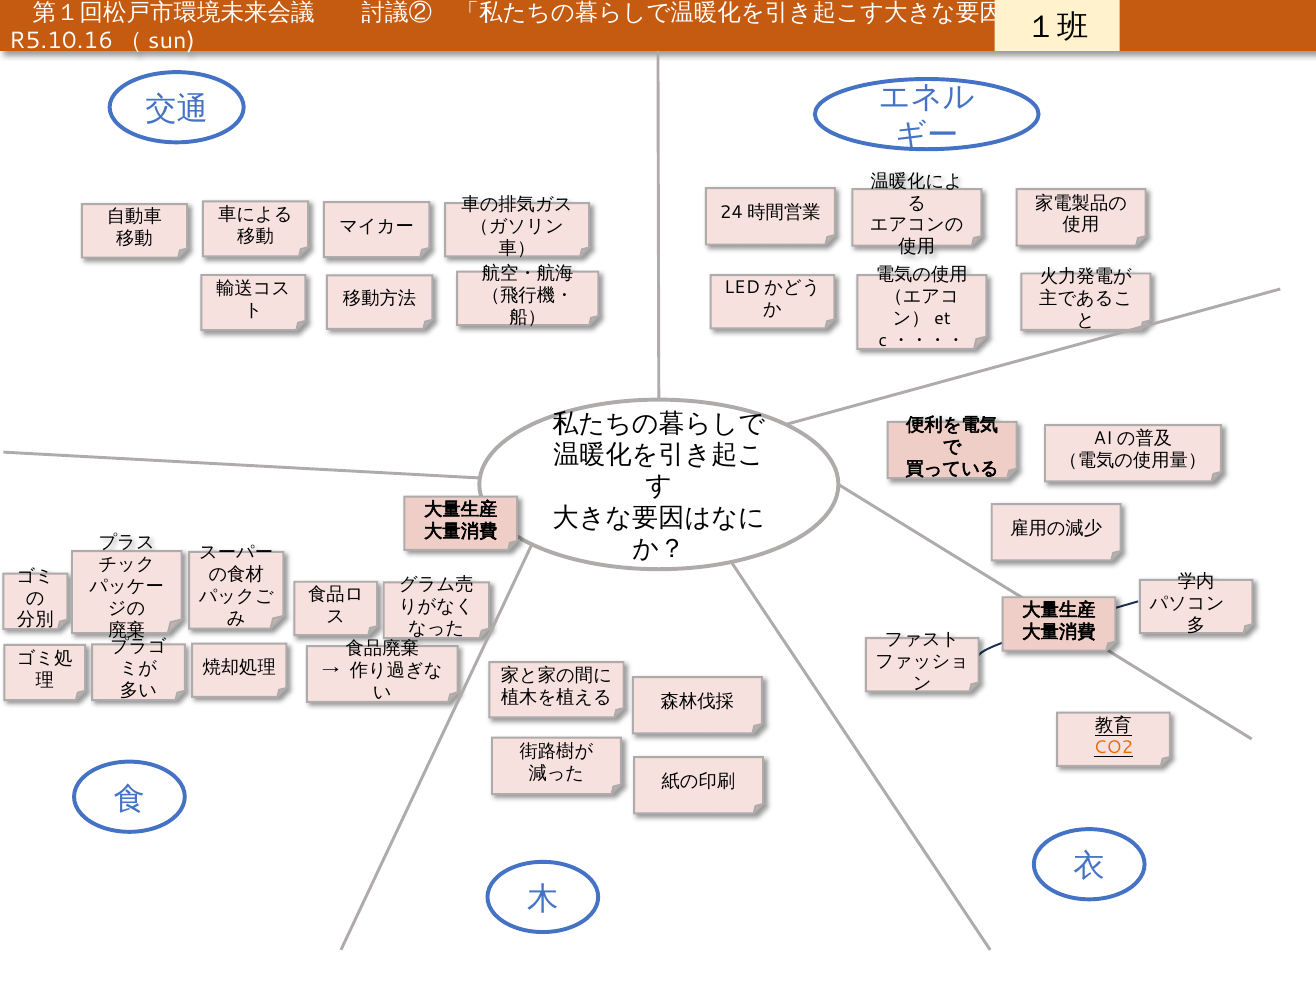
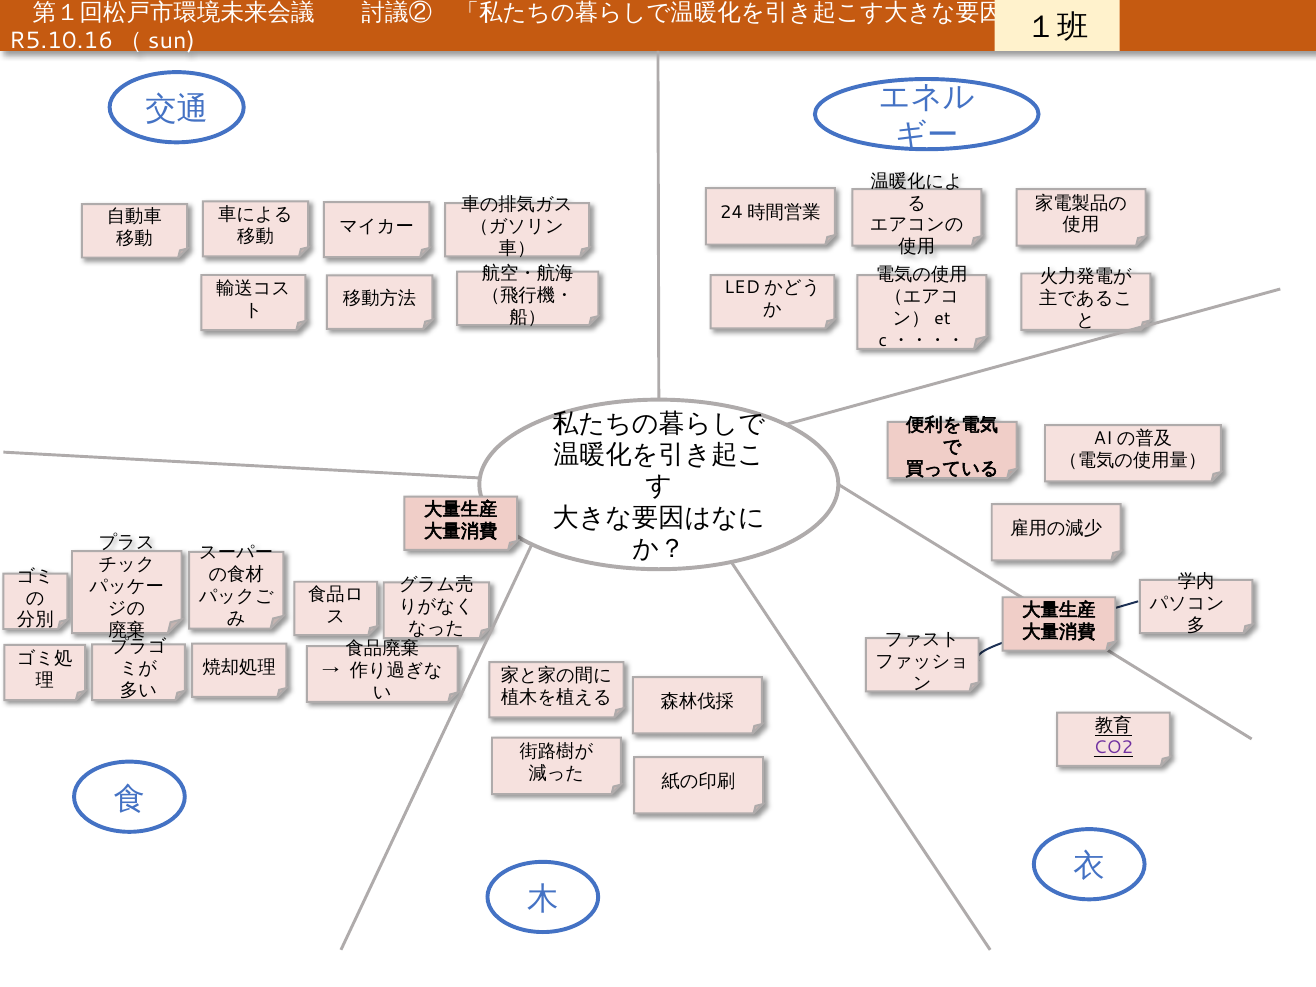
CO2 colour: orange -> purple (1113, 747)
